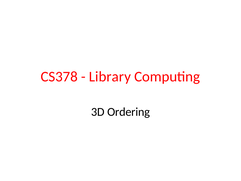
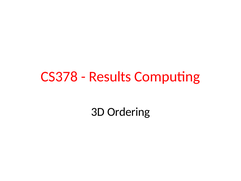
Library: Library -> Results (110, 77)
